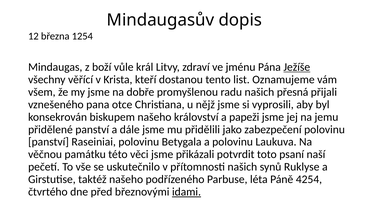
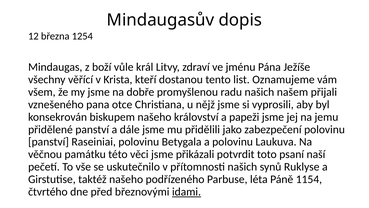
Ježíše underline: present -> none (297, 67)
přesná: přesná -> našem (292, 92)
4254: 4254 -> 1154 (309, 179)
